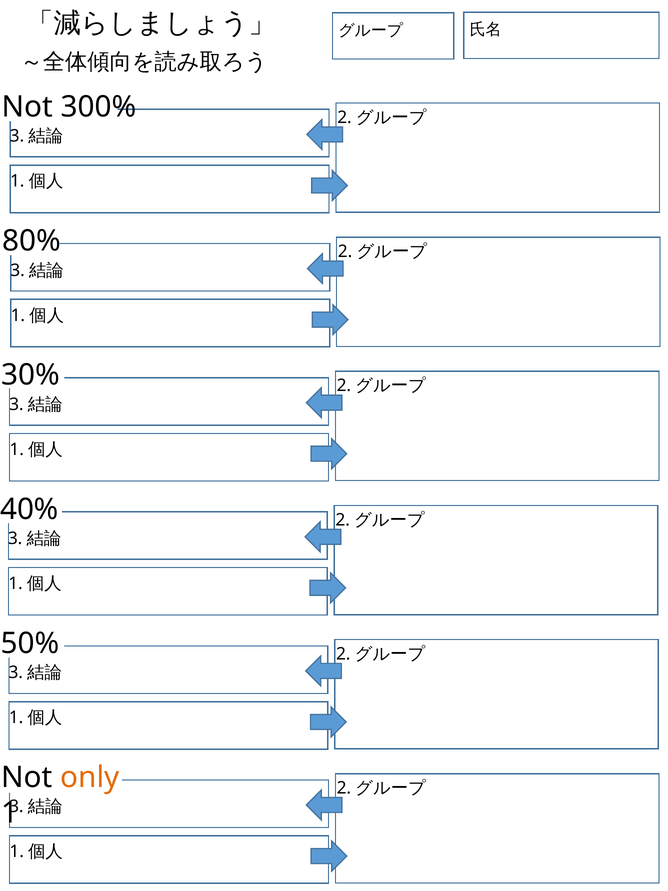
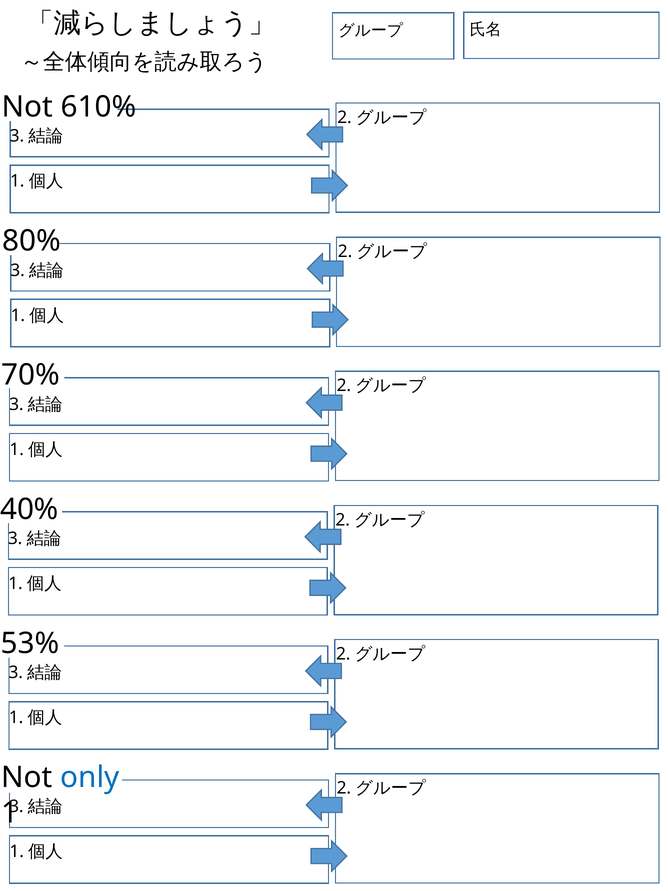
300%: 300% -> 610% (99, 107)
30%: 30% -> 70% (31, 375)
50%: 50% -> 53% (30, 643)
only colour: orange -> blue (90, 777)
